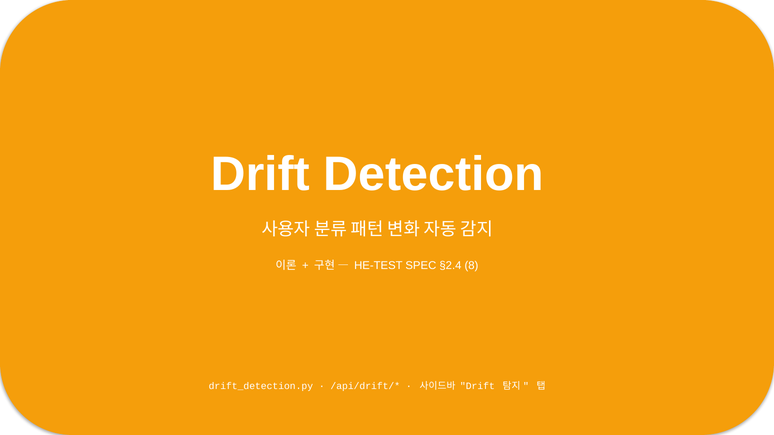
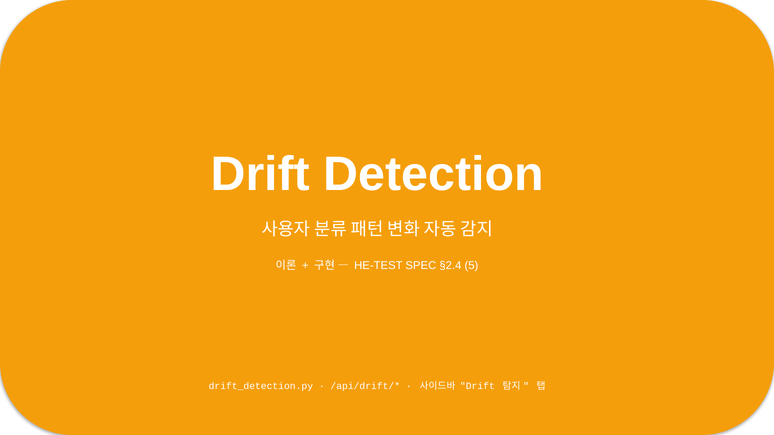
8: 8 -> 5 (471, 266)
